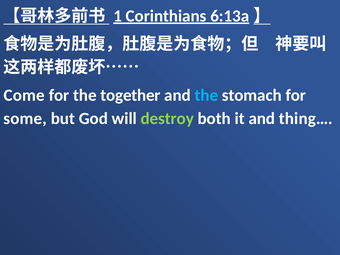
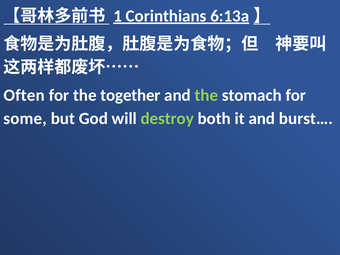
Come: Come -> Often (24, 95)
the colour: light blue -> light green (206, 95)
thing…: thing… -> burst… (306, 118)
